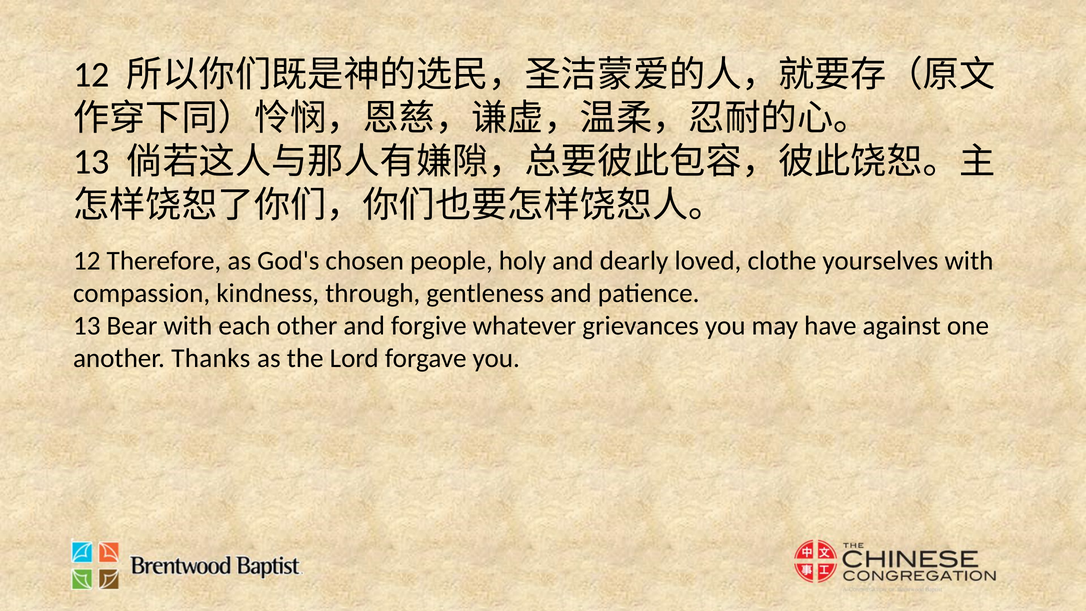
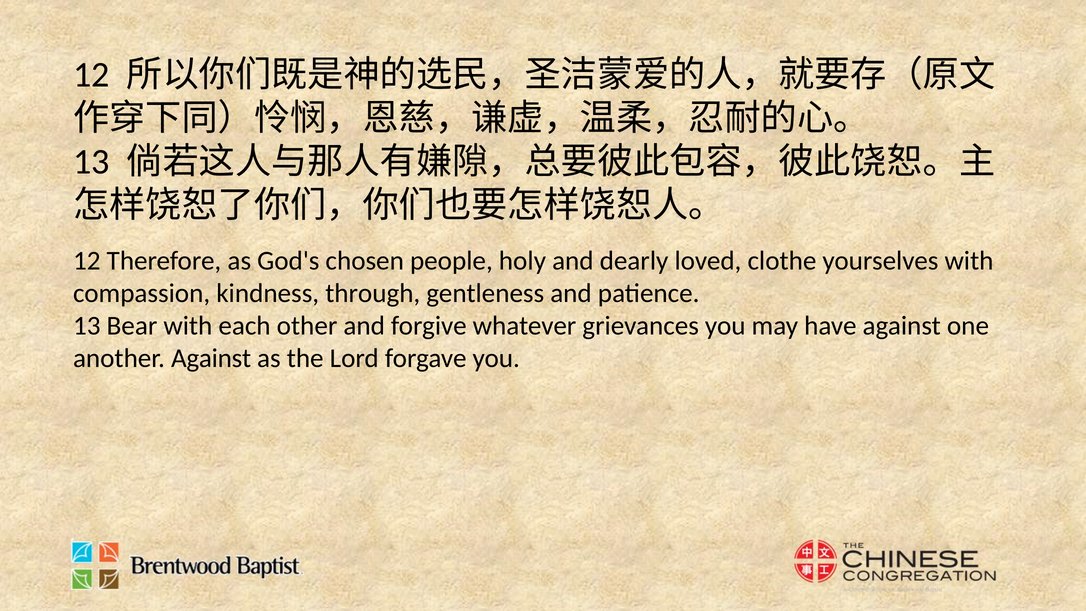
another Thanks: Thanks -> Against (211, 358)
